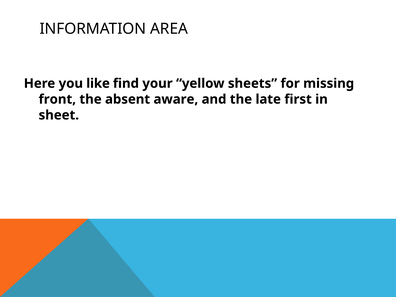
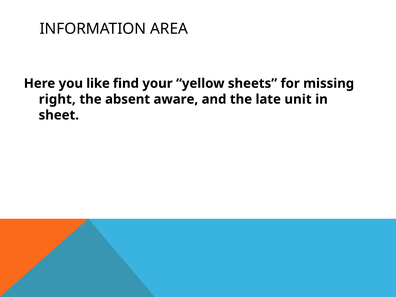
front: front -> right (57, 99)
first: first -> unit (298, 99)
